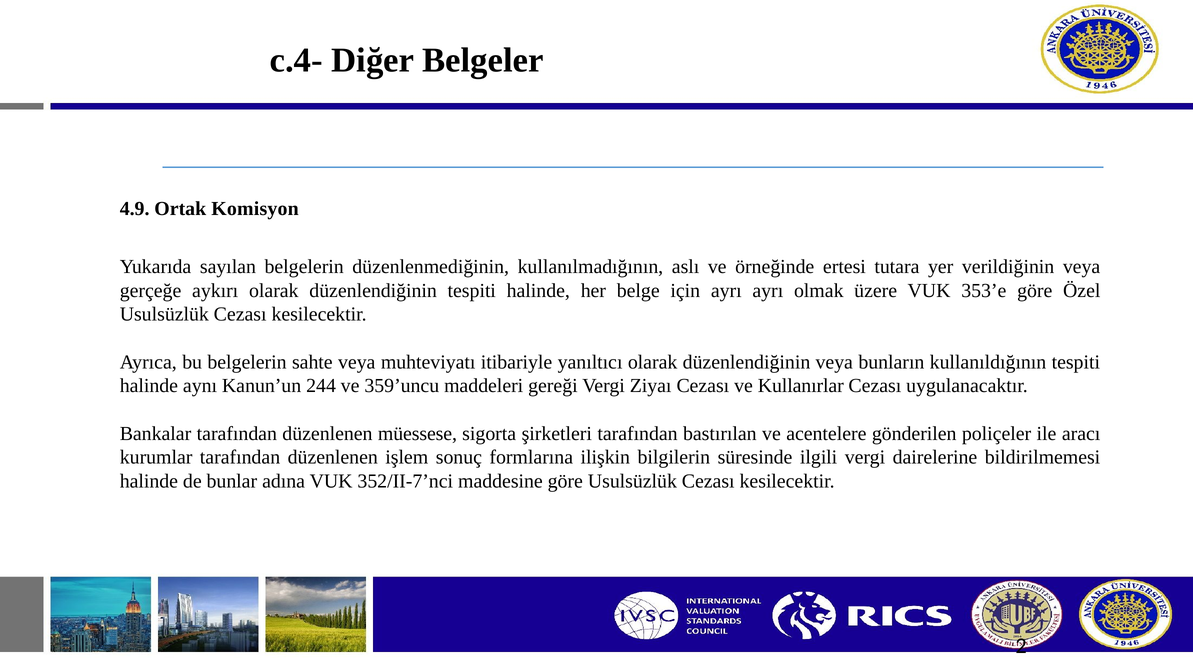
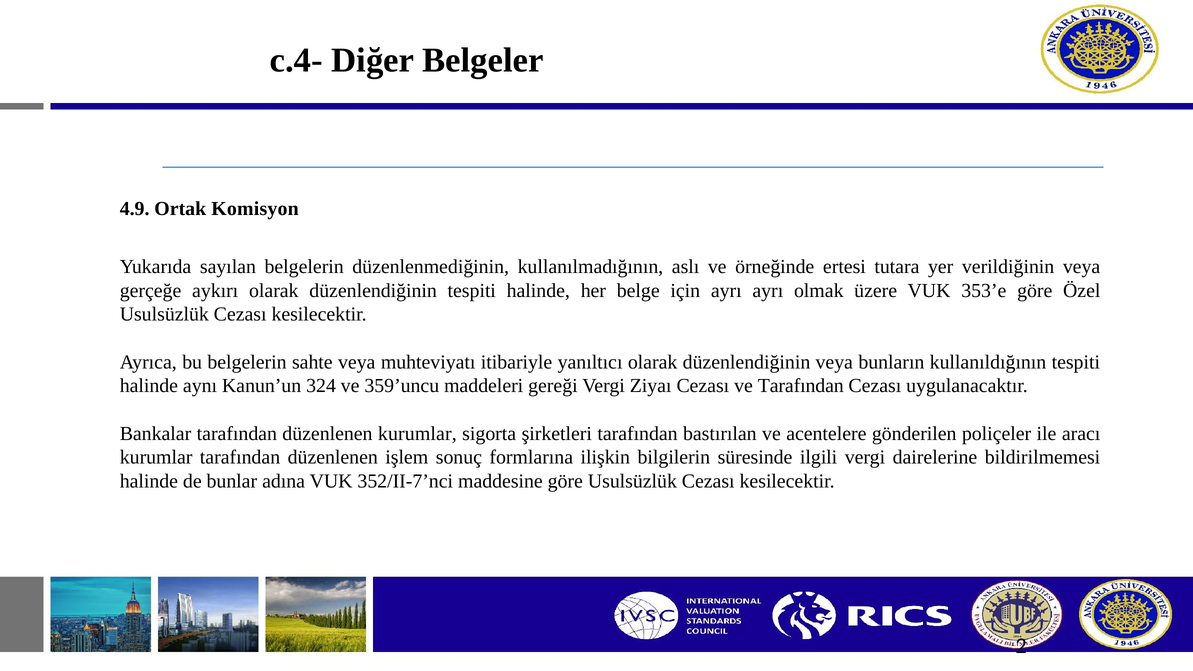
244: 244 -> 324 (321, 386)
ve Kullanırlar: Kullanırlar -> Tarafından (801, 386)
düzenlenen müessese: müessese -> kurumlar (417, 433)
